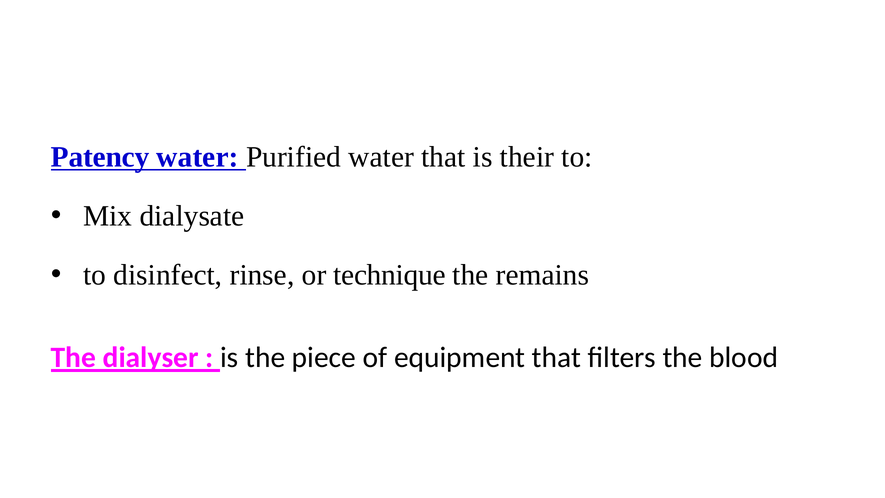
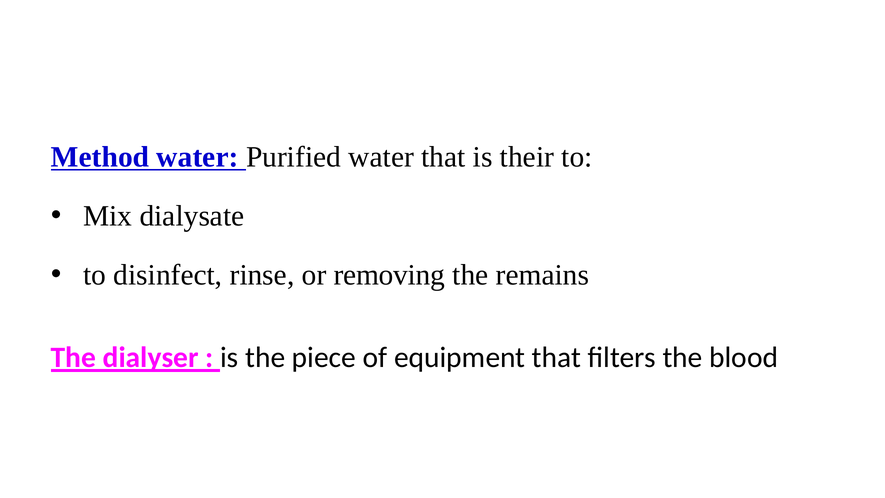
Patency: Patency -> Method (100, 157)
technique: technique -> removing (389, 275)
